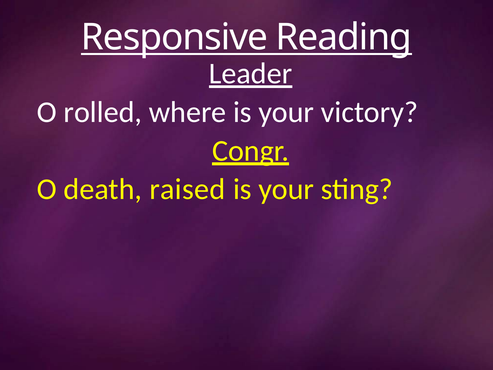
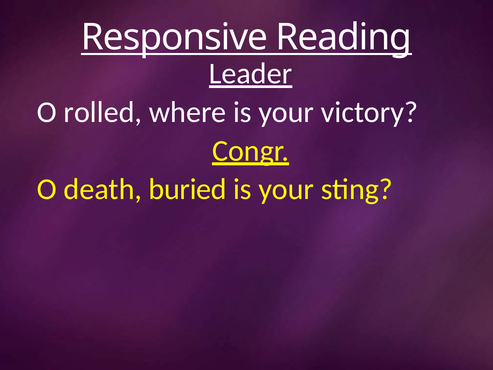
raised: raised -> buried (188, 189)
